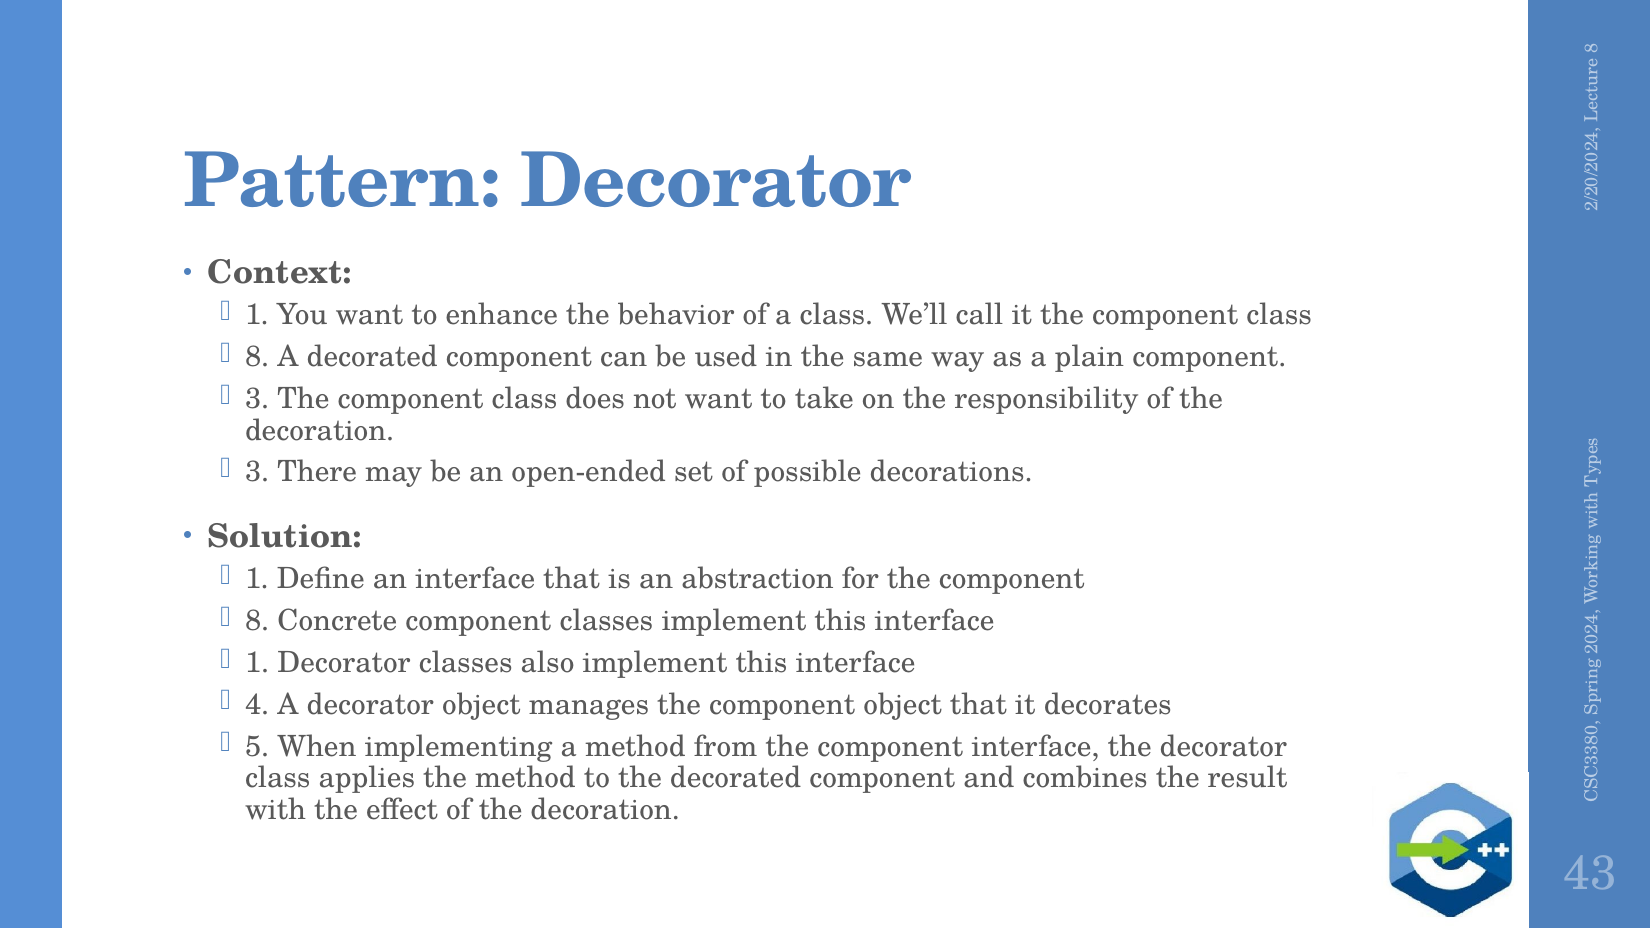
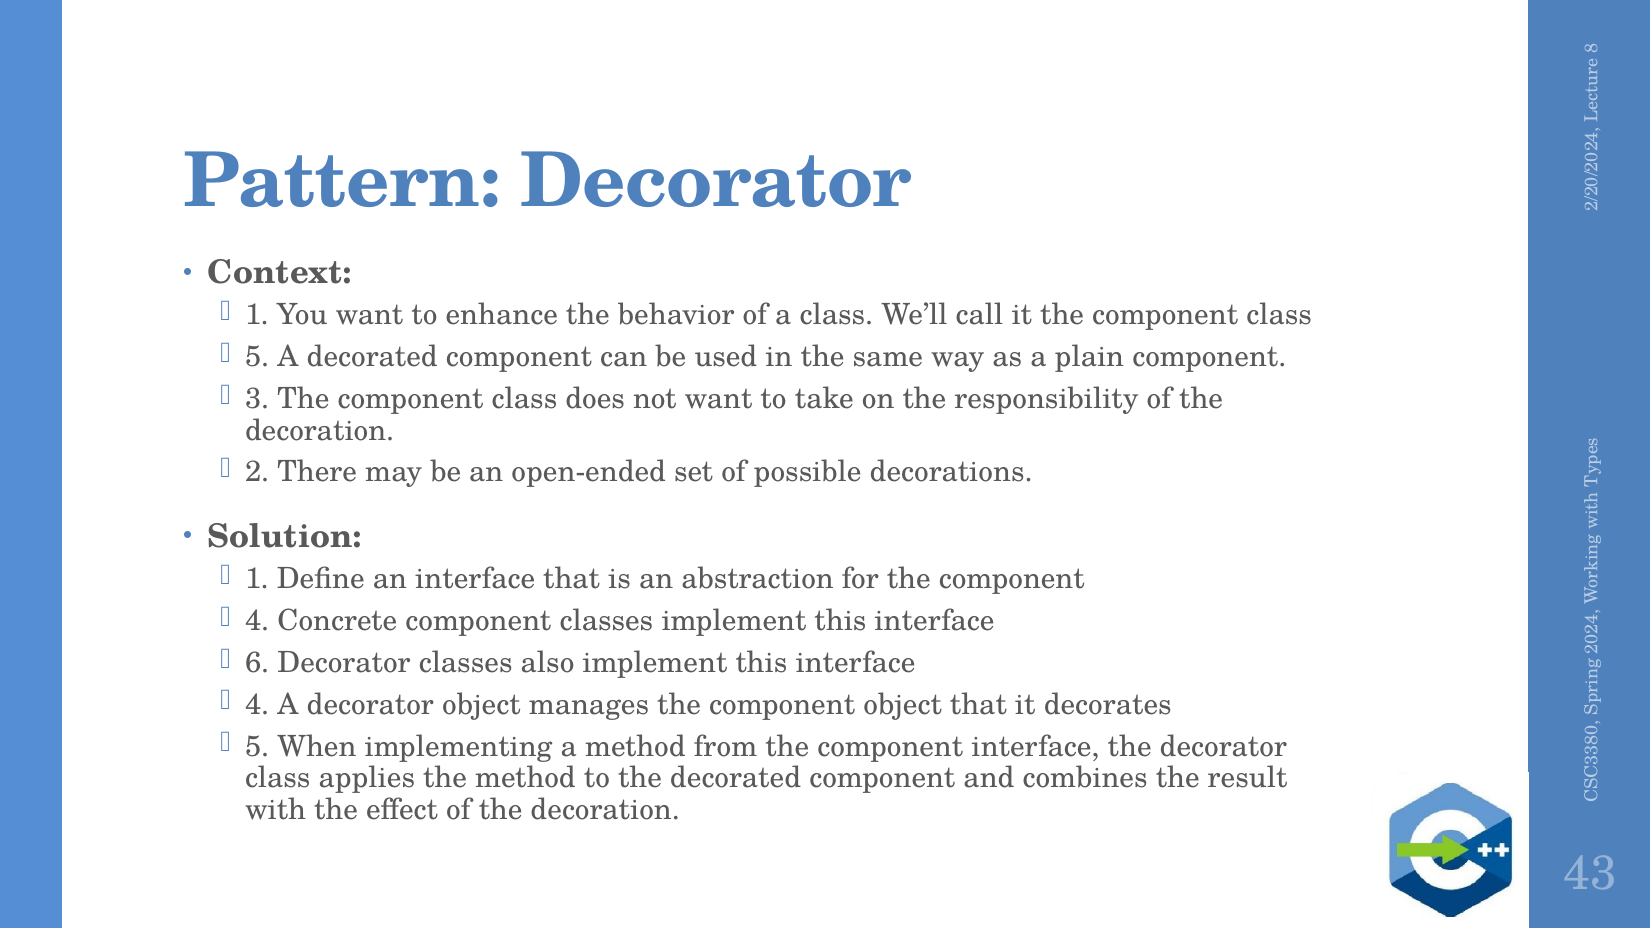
8: 8 -> 5 (257, 357)
3: 3 -> 2 (257, 472)
8: 8 -> 4 (257, 621)
1: 1 -> 6 (257, 663)
